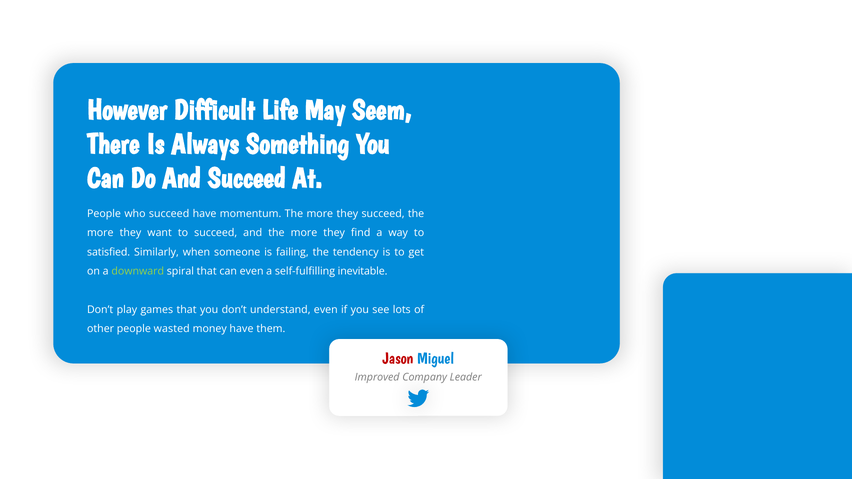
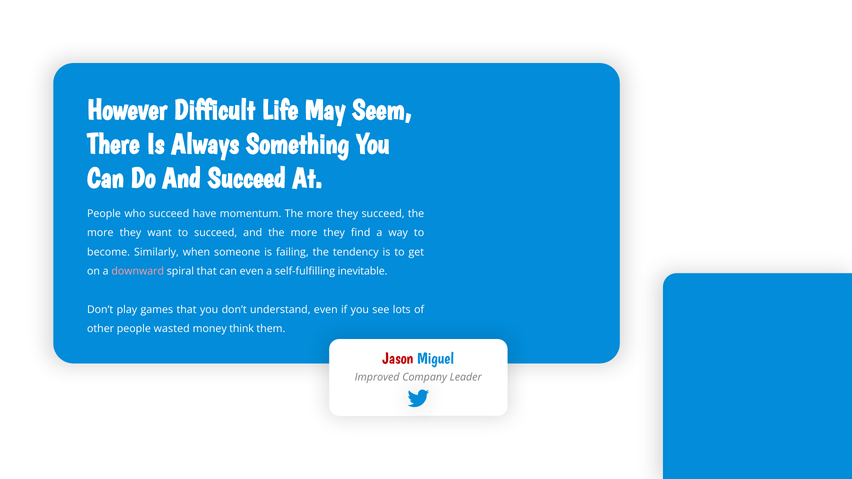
satisfied: satisfied -> become (109, 252)
downward colour: light green -> pink (138, 271)
money have: have -> think (242, 329)
